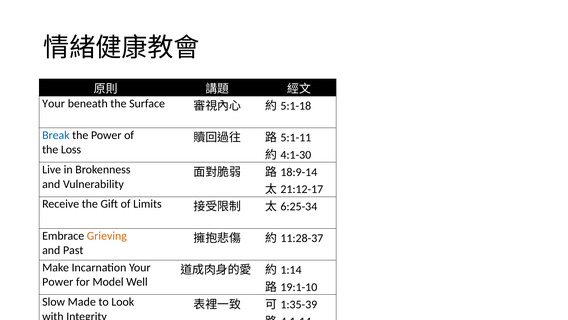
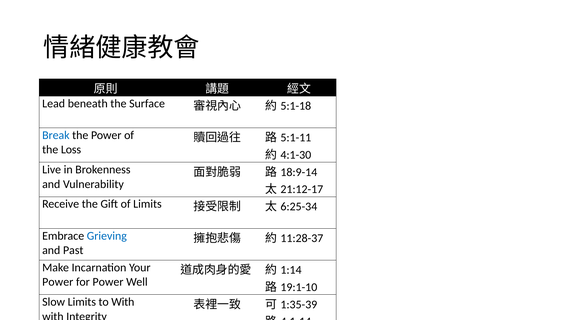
Your: Your -> Lead (54, 103)
Grieving colour: orange -> blue (107, 235)
for Model: Model -> Power (108, 282)
Slow Made: Made -> Limits (82, 301)
to Look: Look -> With (123, 301)
